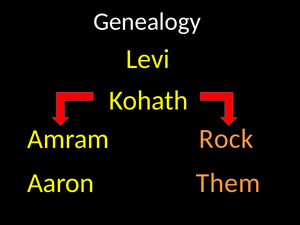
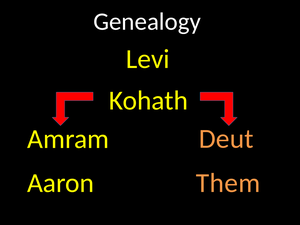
Rock: Rock -> Deut (226, 139)
